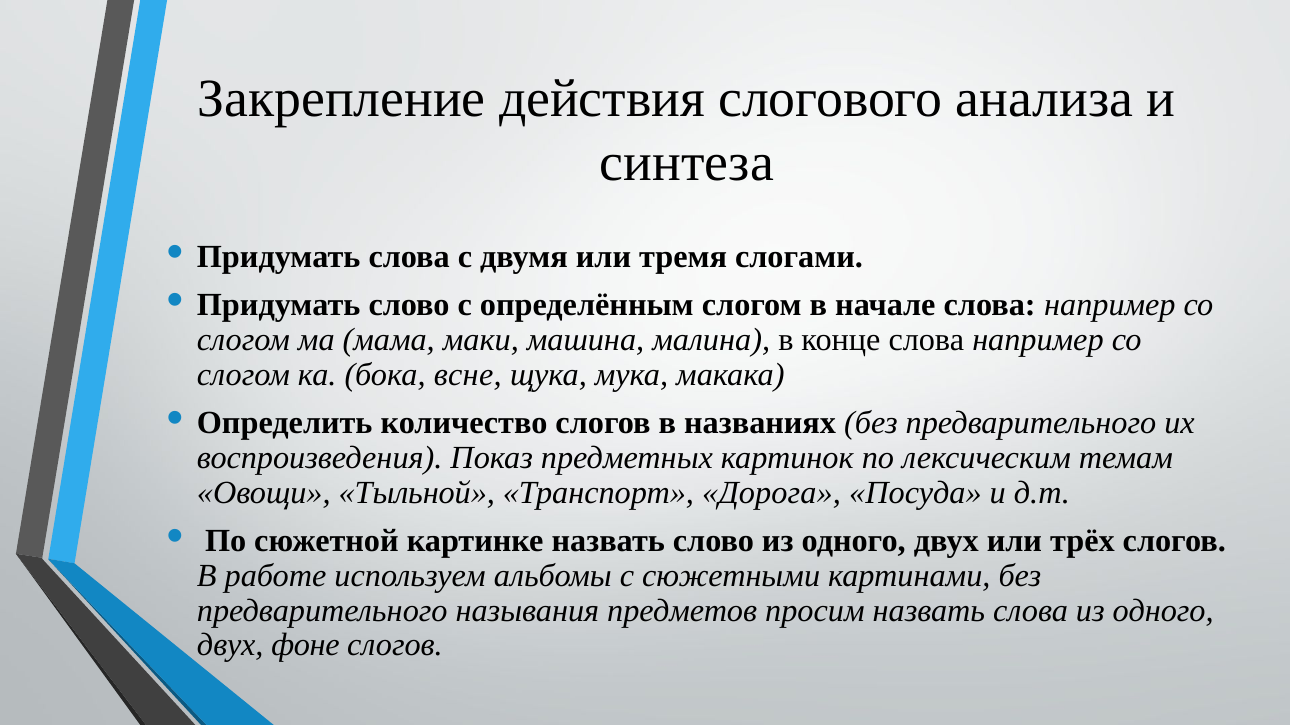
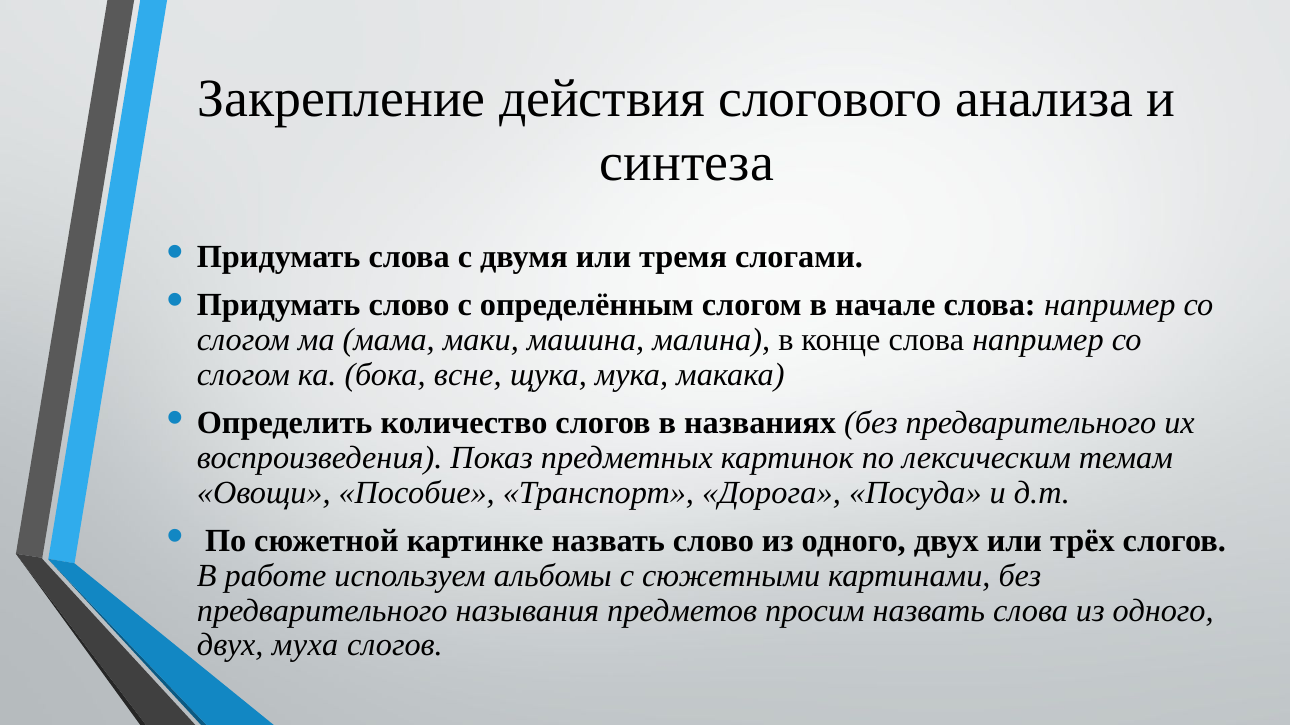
Тыльной: Тыльной -> Пособие (417, 493)
фоне: фоне -> муха (305, 646)
